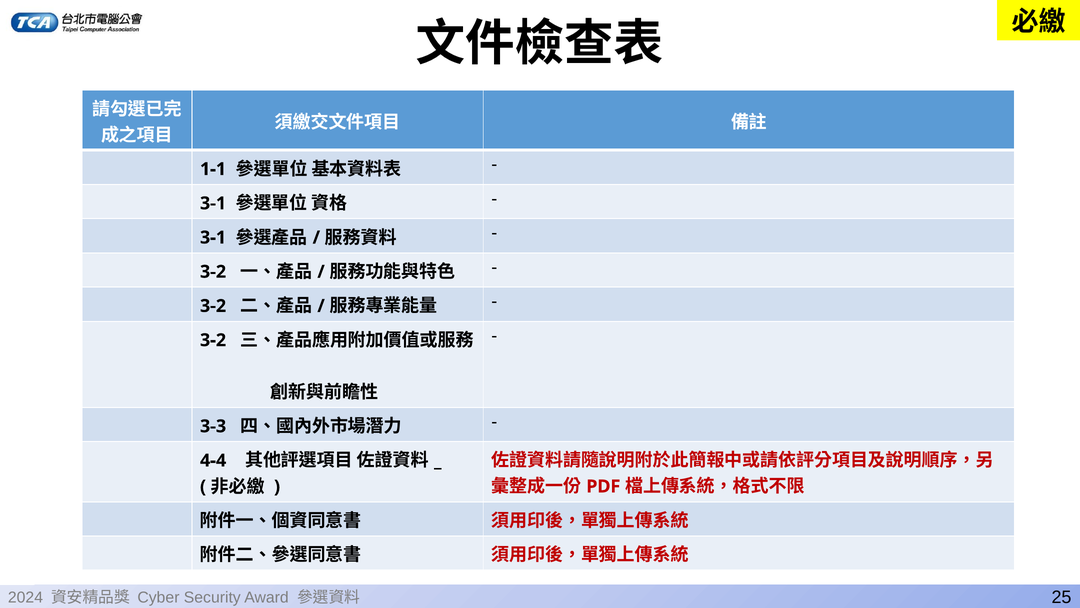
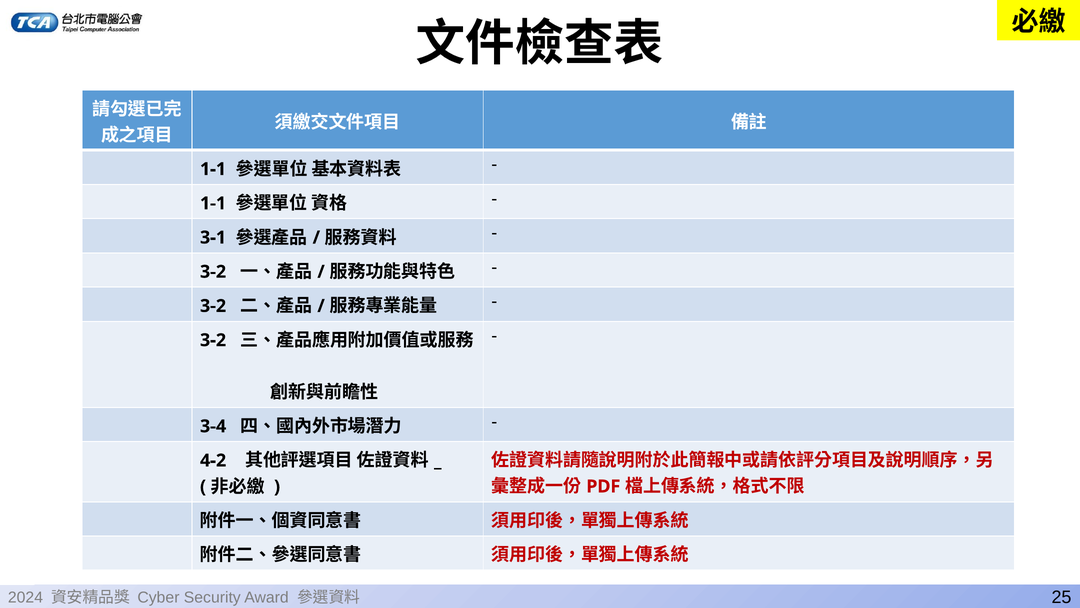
3-1: 3-1 -> 1-1 (213, 203)
3-3: 3-3 -> 3-4 (213, 426)
4-4: 4-4 -> 4-2 (213, 460)
